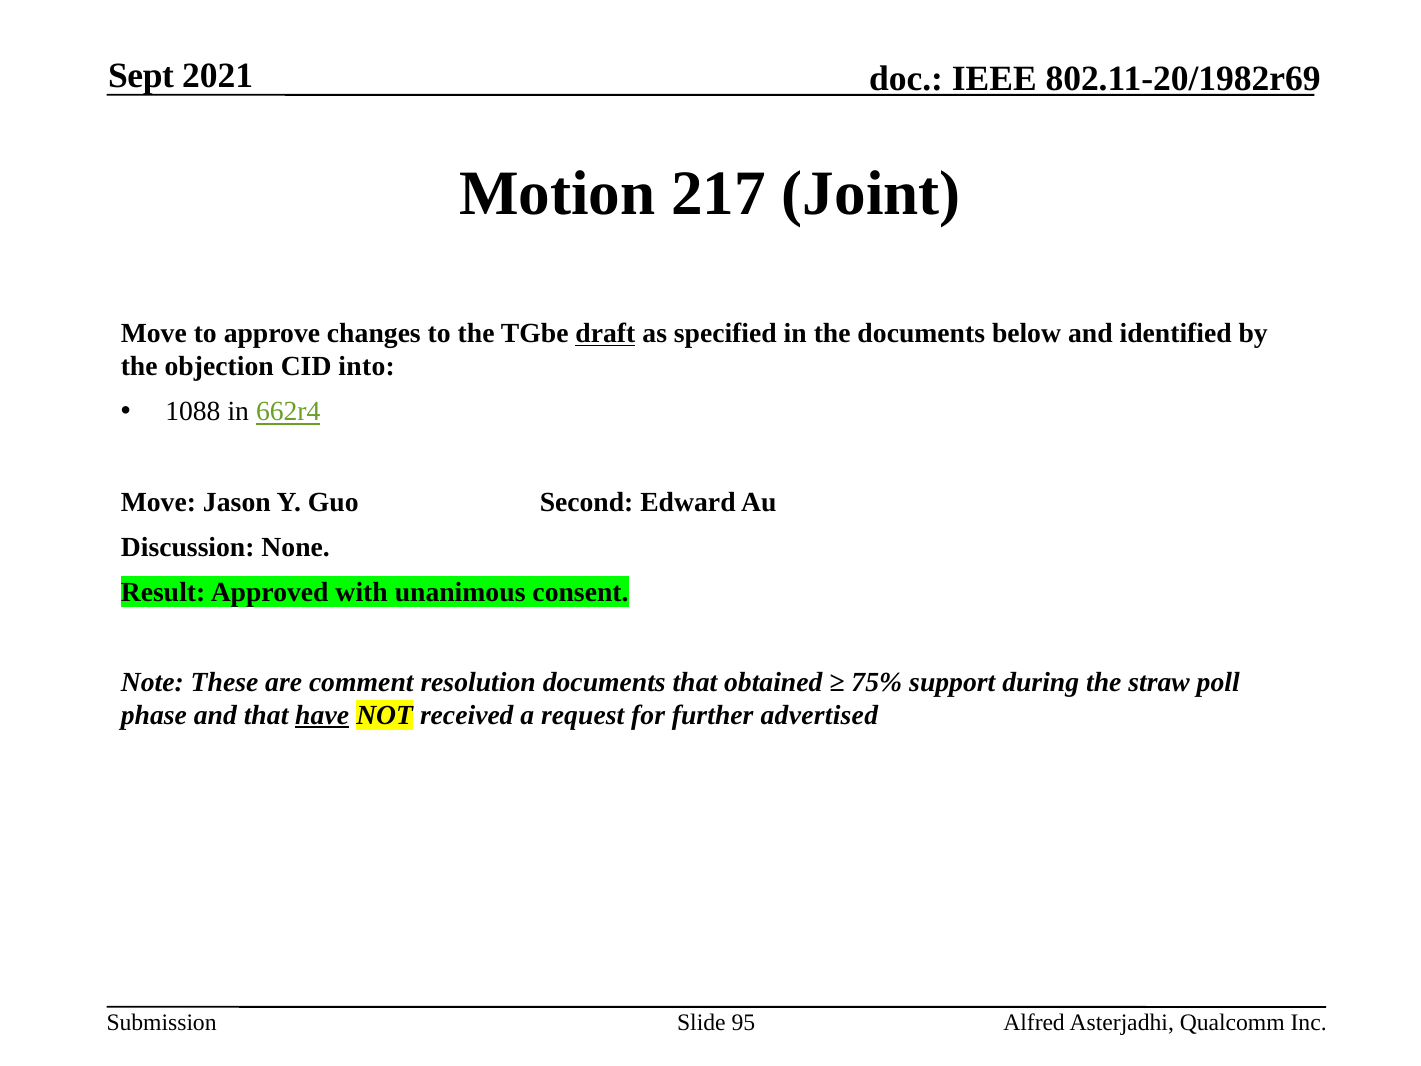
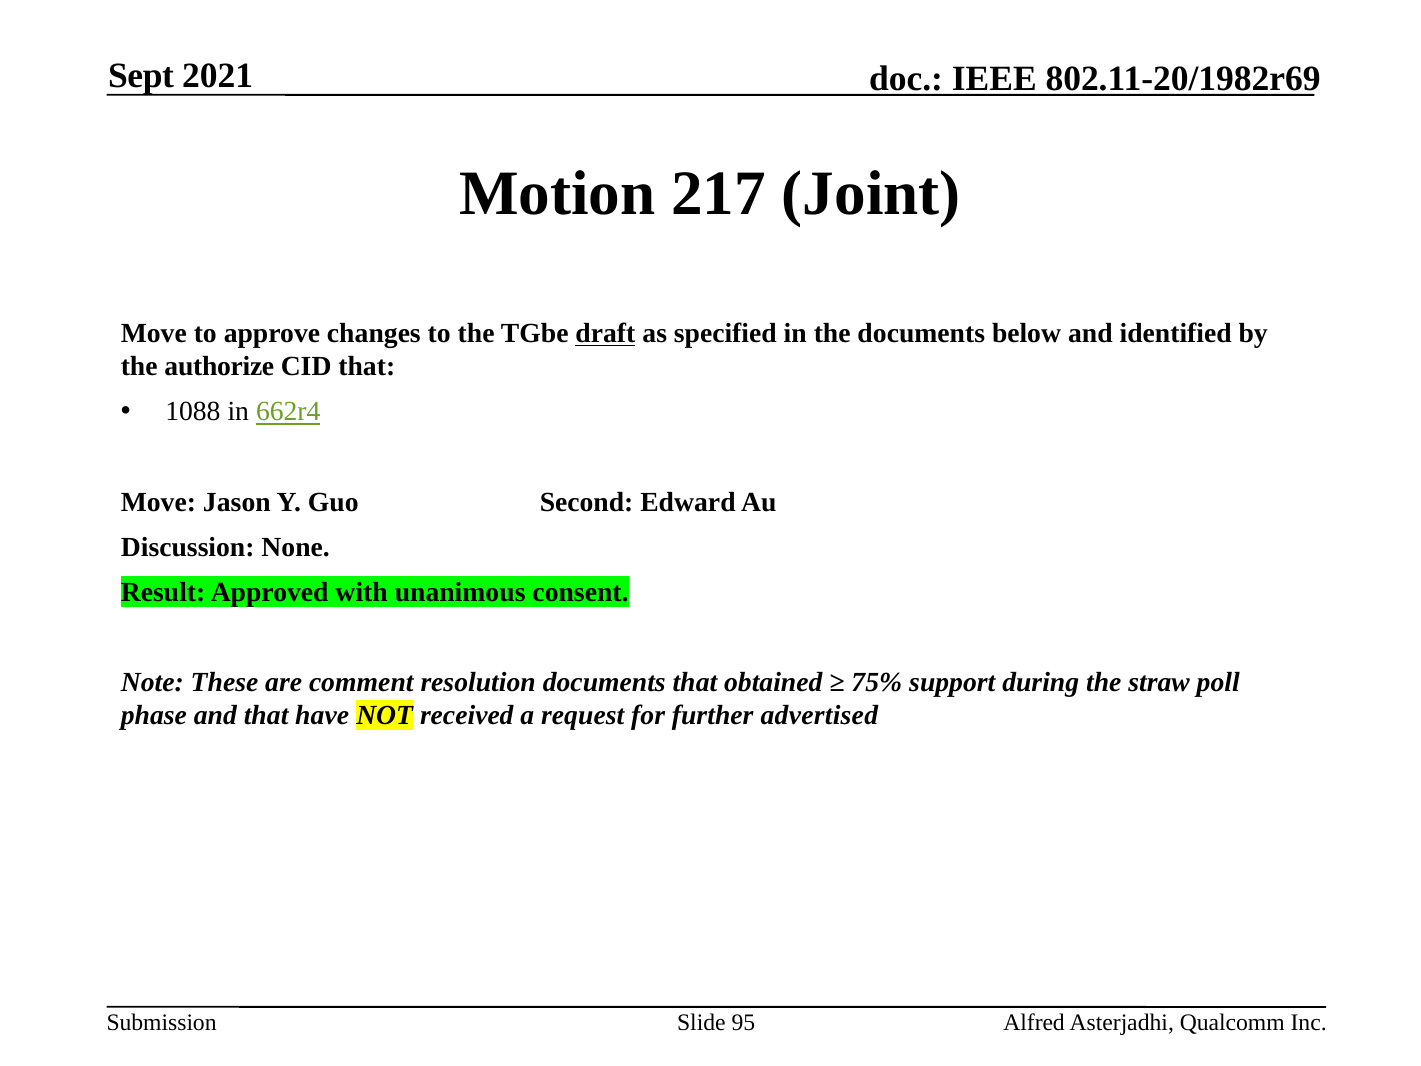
objection: objection -> authorize (219, 367)
CID into: into -> that (367, 367)
have underline: present -> none (322, 715)
